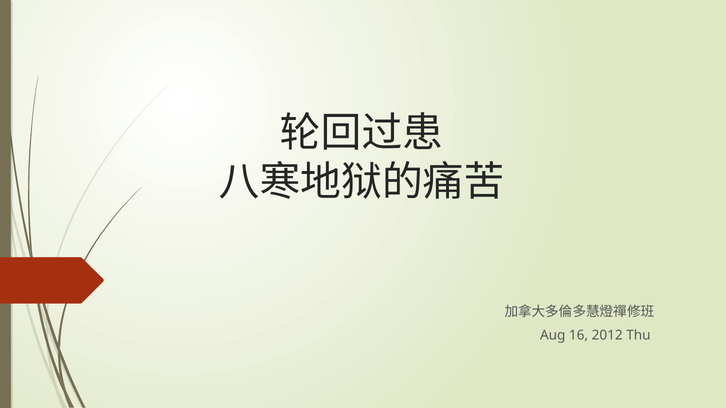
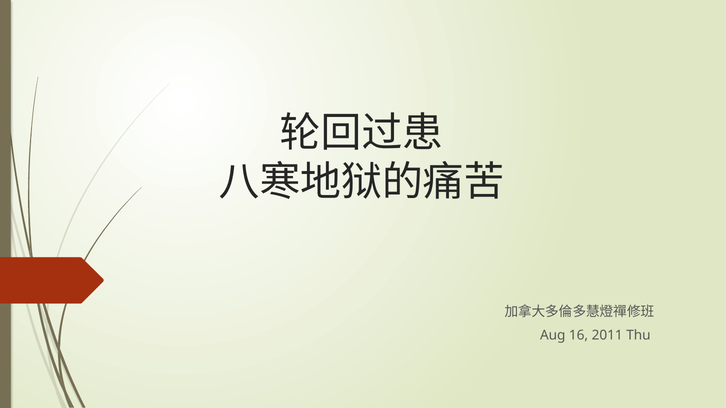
2012: 2012 -> 2011 (607, 336)
